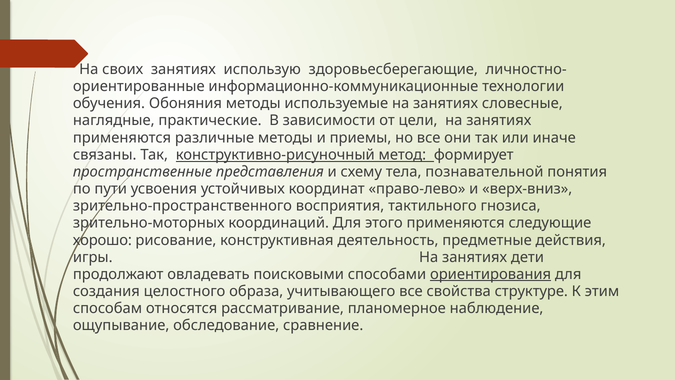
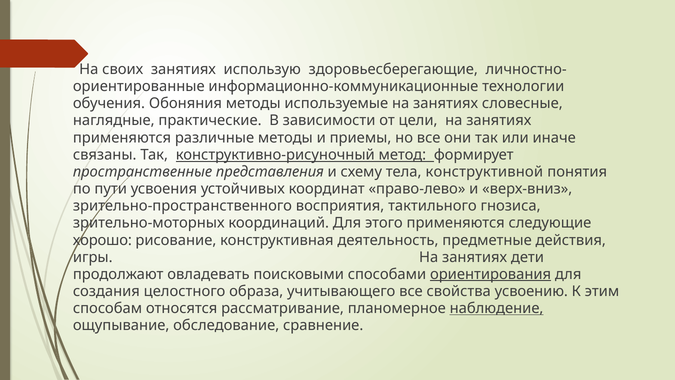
познавательной: познавательной -> конструктивной (484, 172)
структуре: структуре -> усвоению (531, 291)
наблюдение underline: none -> present (497, 308)
